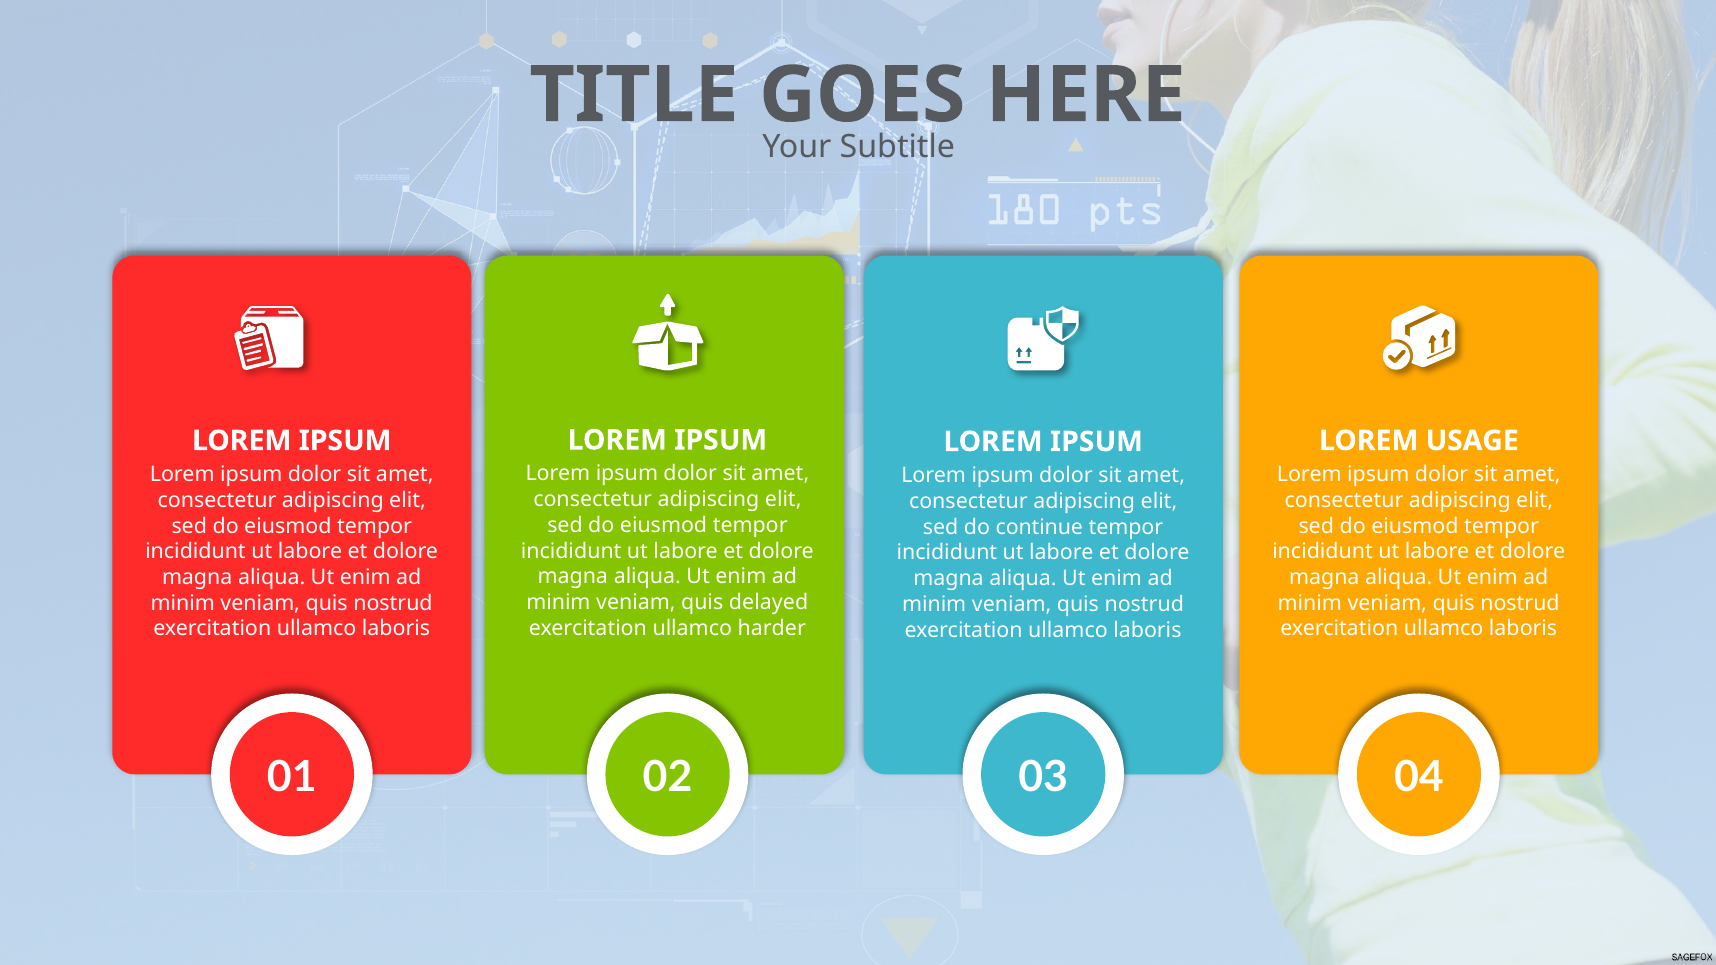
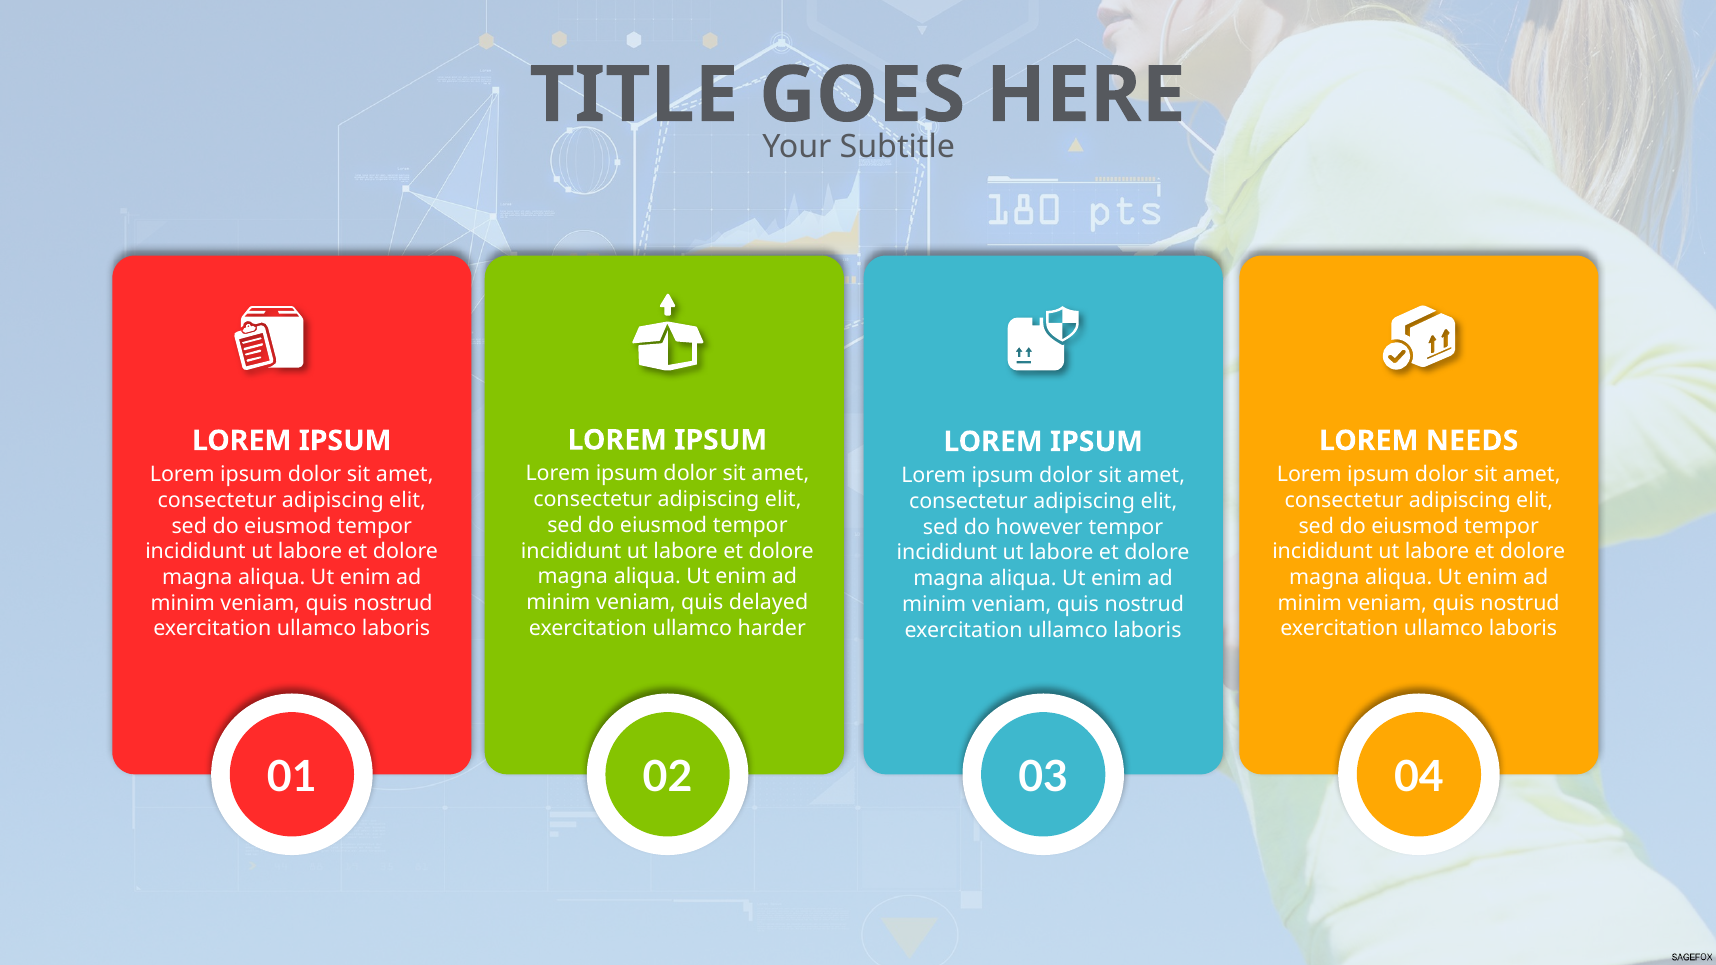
USAGE: USAGE -> NEEDS (1472, 441)
continue: continue -> however (1039, 527)
